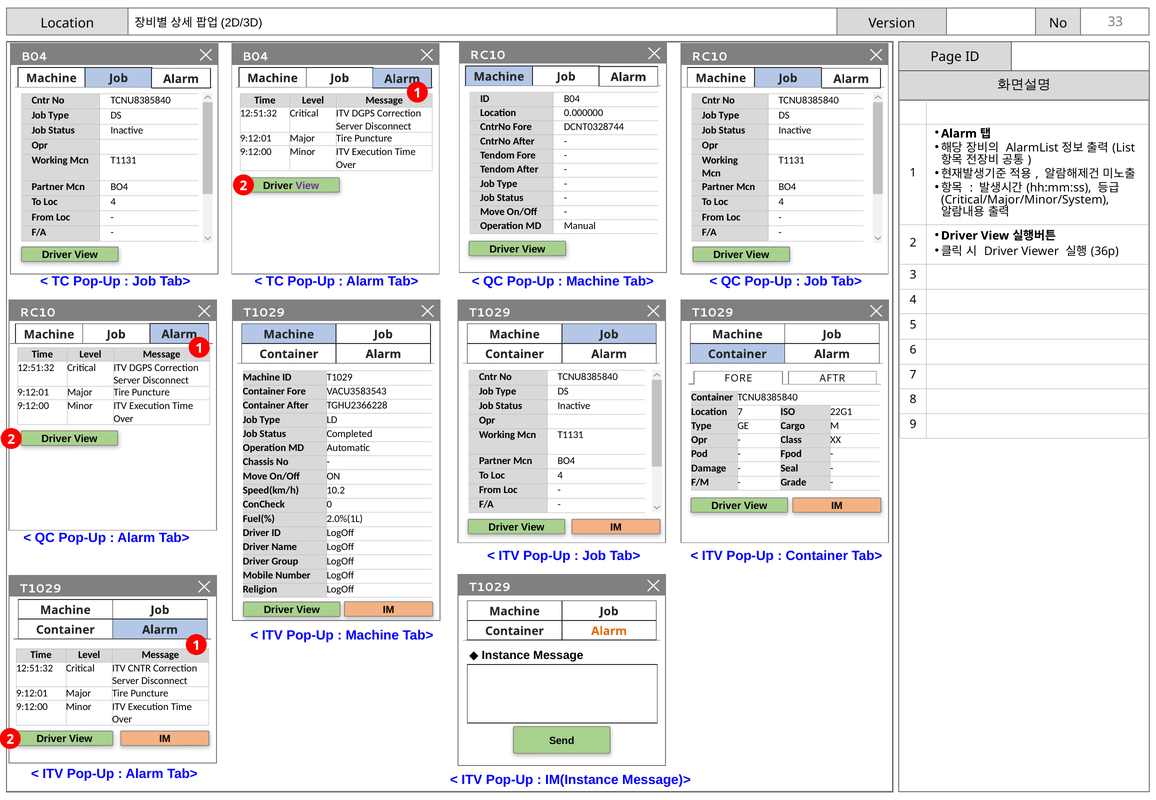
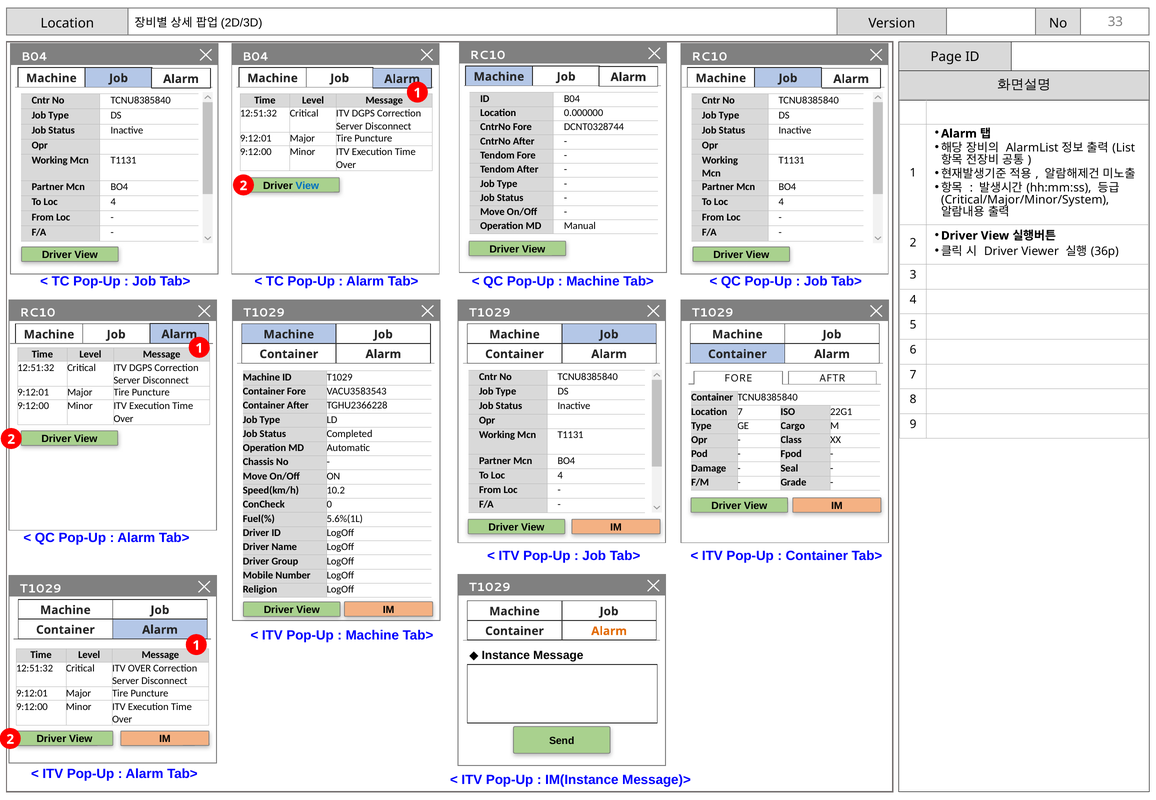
View colour: purple -> blue (307, 186)
2.0%(1L: 2.0%(1L -> 5.6%(1L (345, 519)
ITV CNTR: CNTR -> OVER (139, 669)
